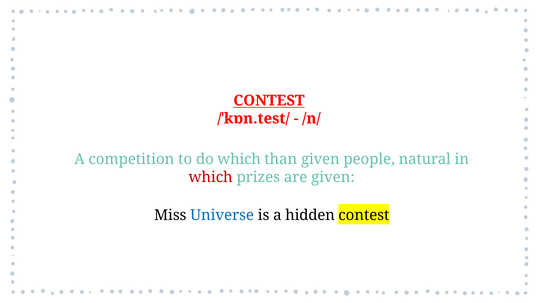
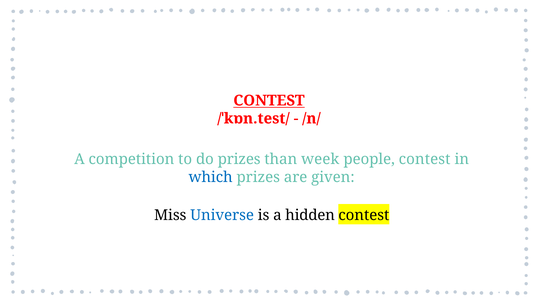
do which: which -> prizes (239, 159)
than given: given -> week (320, 159)
people natural: natural -> contest (425, 159)
which colour: red -> blue (211, 177)
